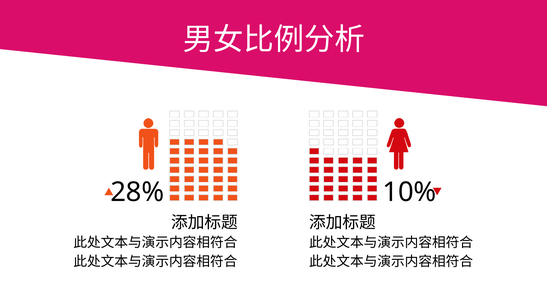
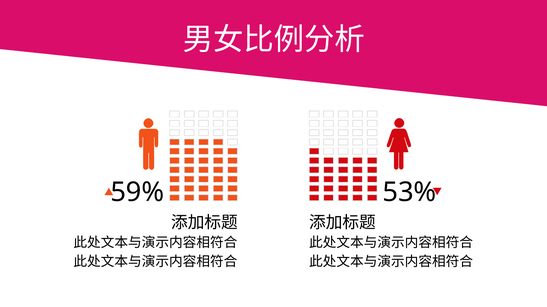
28%: 28% -> 59% (137, 193)
10%: 10% -> 53% (409, 193)
